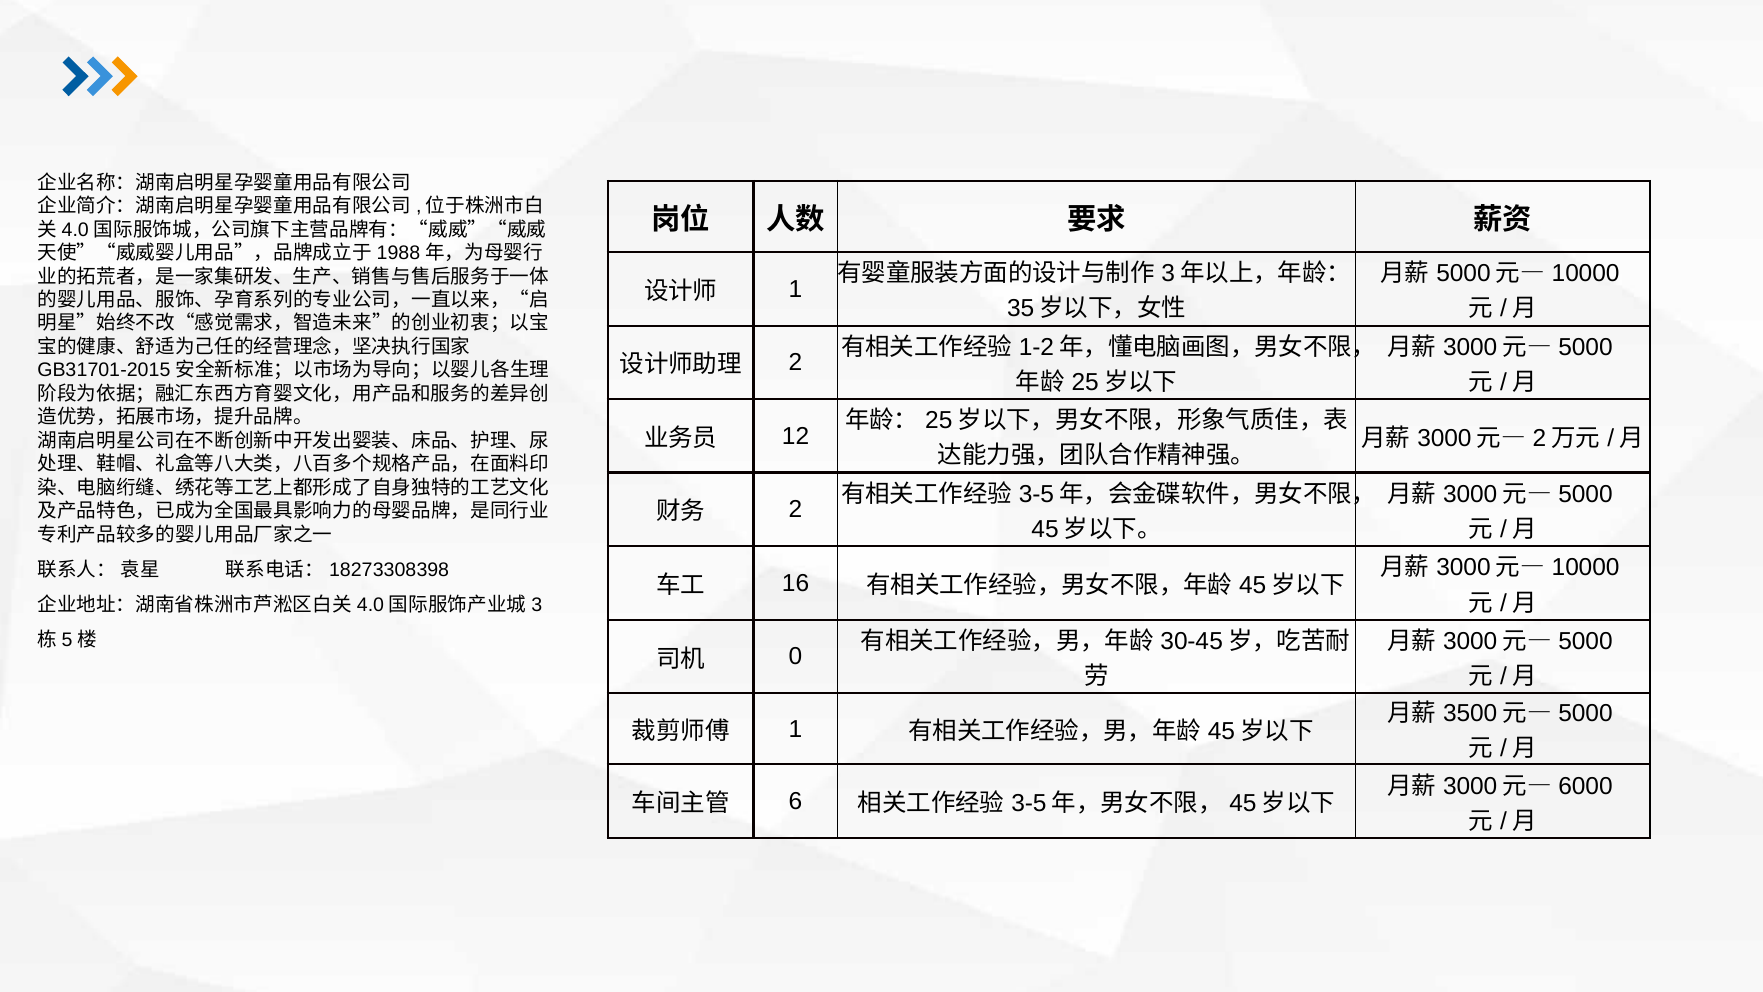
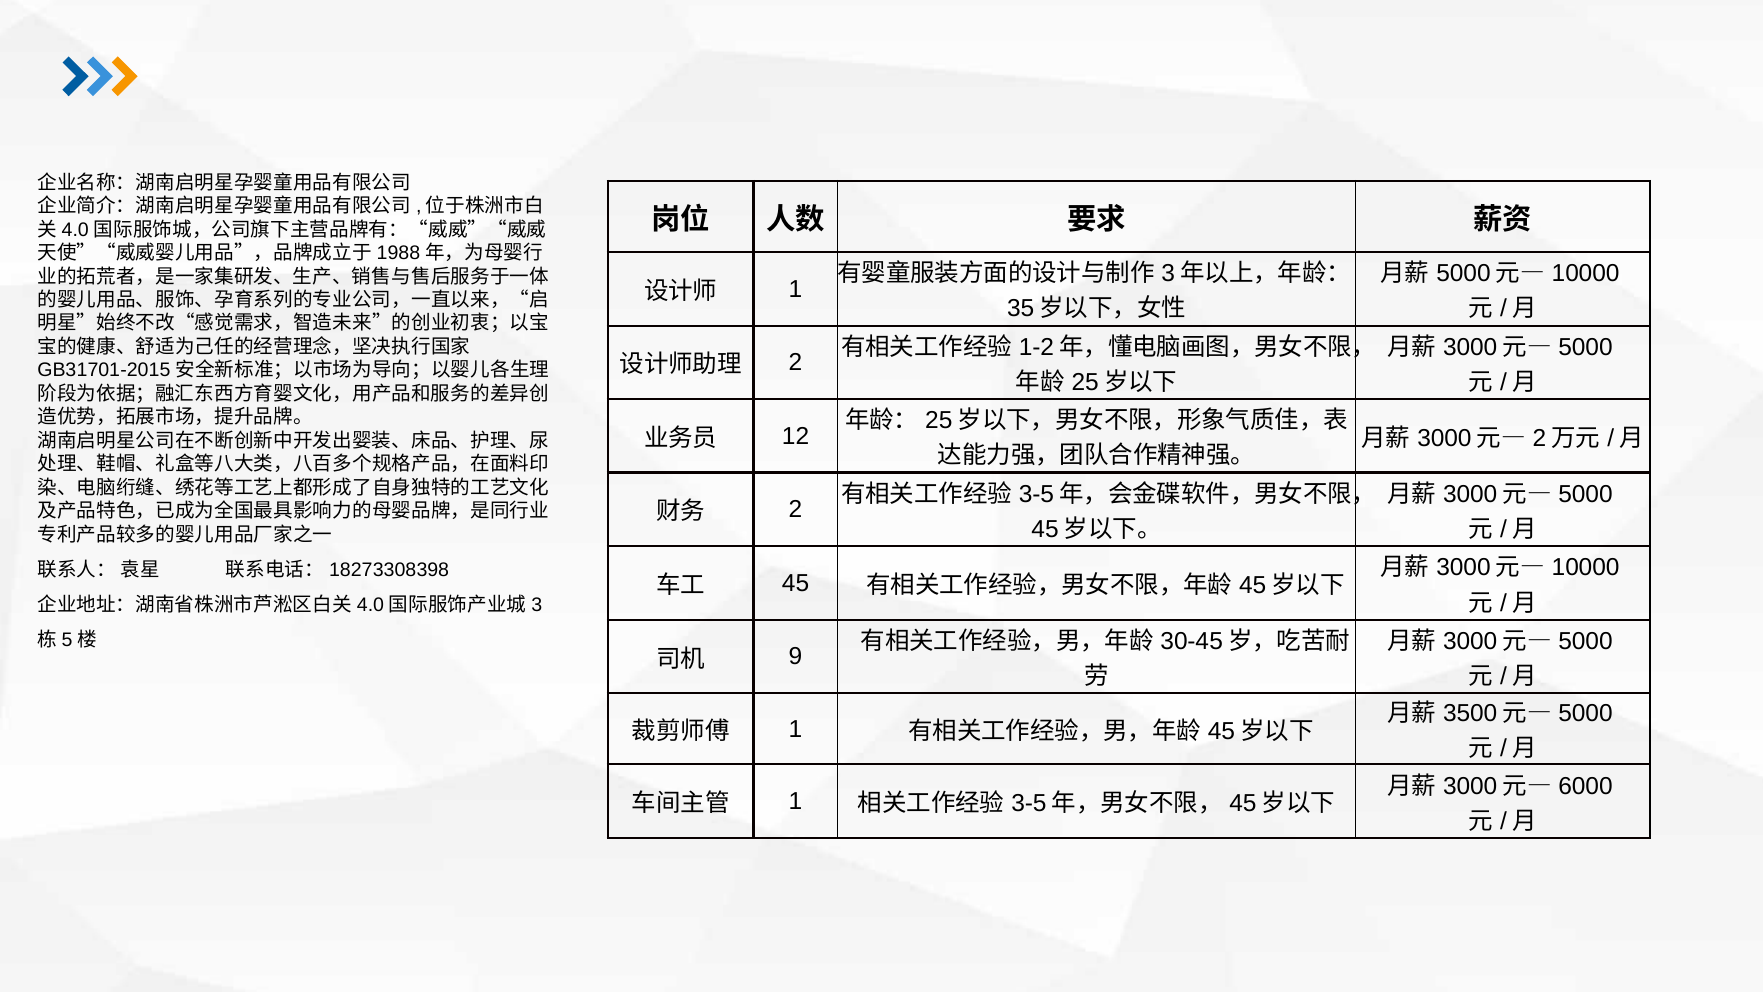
16: 16 -> 45 (796, 583)
0: 0 -> 9 (796, 657)
6: 6 -> 1 (796, 801)
